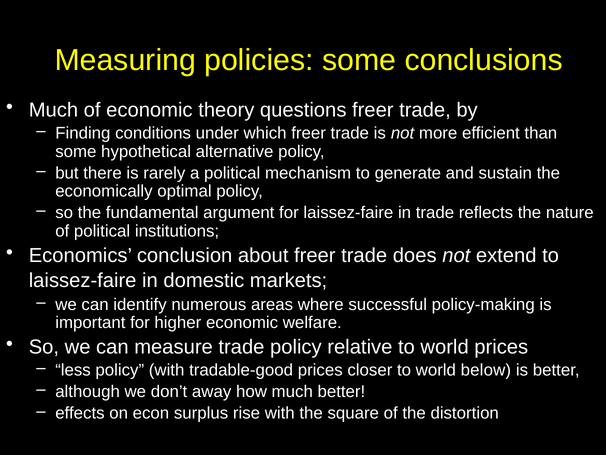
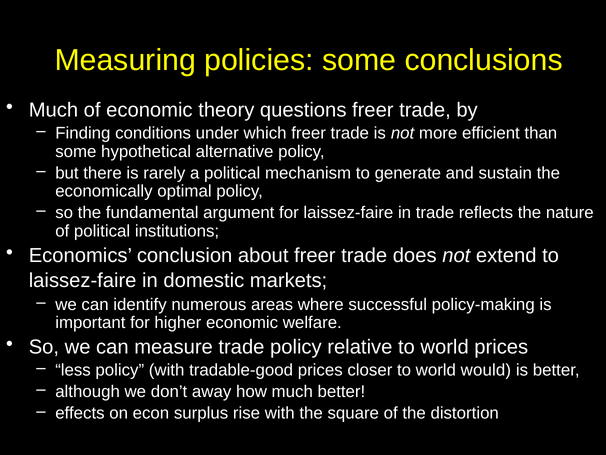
below: below -> would (486, 370)
